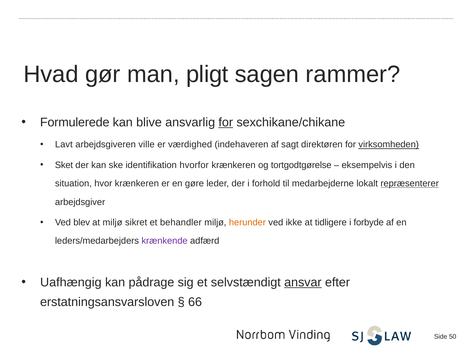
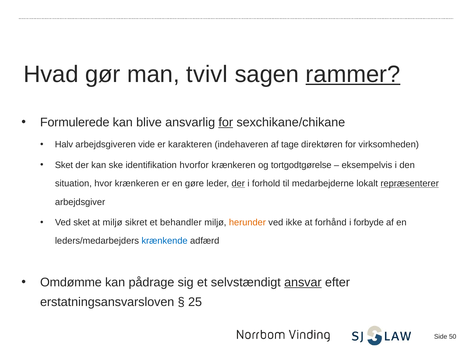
pligt: pligt -> tvivl (207, 74)
rammer underline: none -> present (353, 74)
Lavt: Lavt -> Halv (64, 145)
ville: ville -> vide (147, 145)
værdighed: værdighed -> karakteren (190, 145)
sagt: sagt -> tage (290, 145)
virksomheden underline: present -> none (389, 145)
der underline: none -> present (238, 183)
Ved blev: blev -> sket (82, 222)
tidligere: tidligere -> forhånd (331, 222)
krænkende colour: purple -> blue (165, 241)
Uafhængig: Uafhængig -> Omdømme (71, 282)
66: 66 -> 25 (195, 302)
